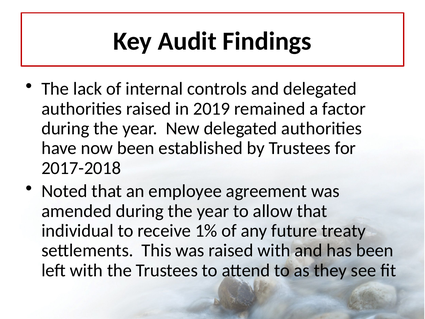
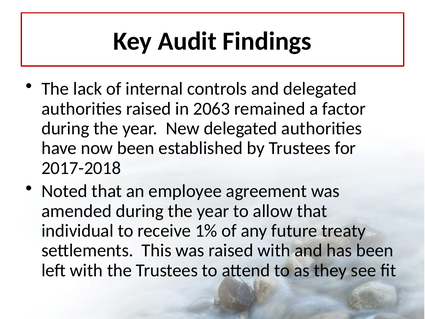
2019: 2019 -> 2063 (212, 109)
